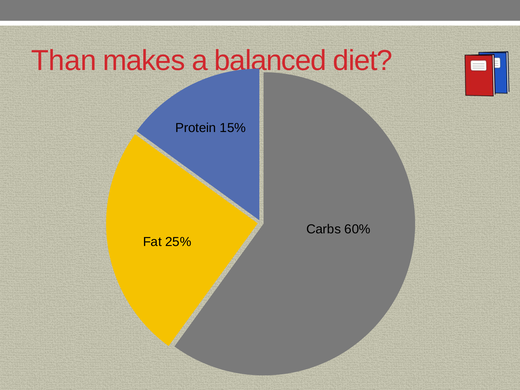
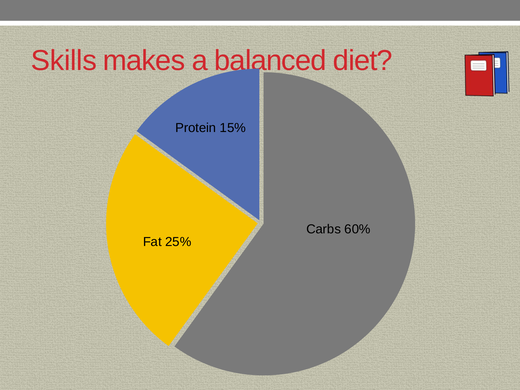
Than: Than -> Skills (64, 61)
